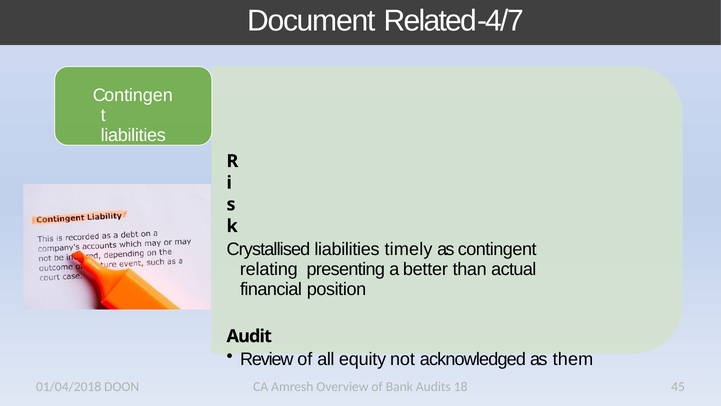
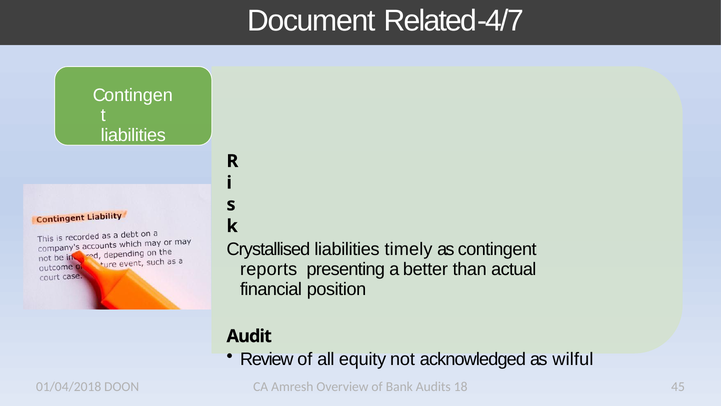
relating: relating -> reports (269, 269)
them: them -> wilful (573, 359)
